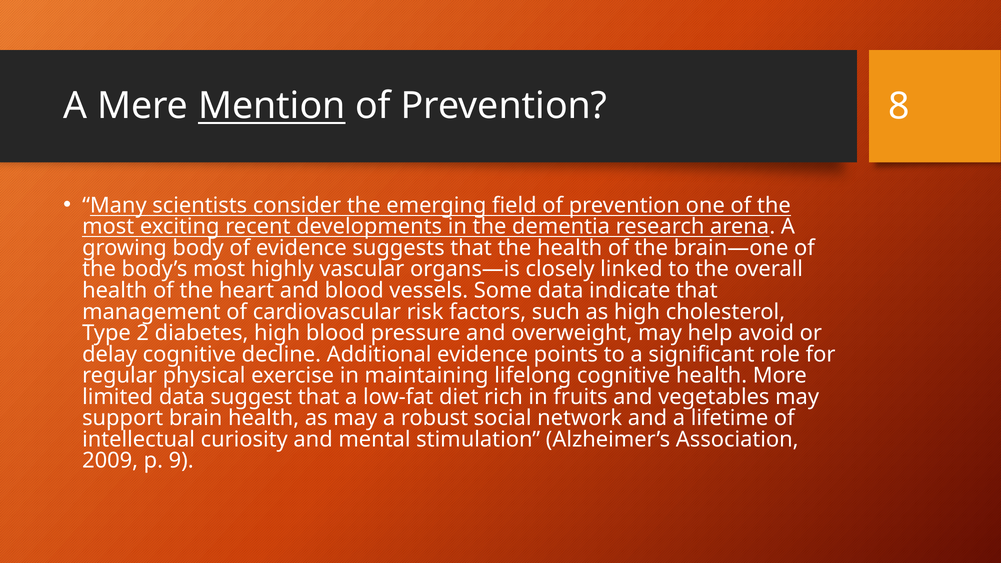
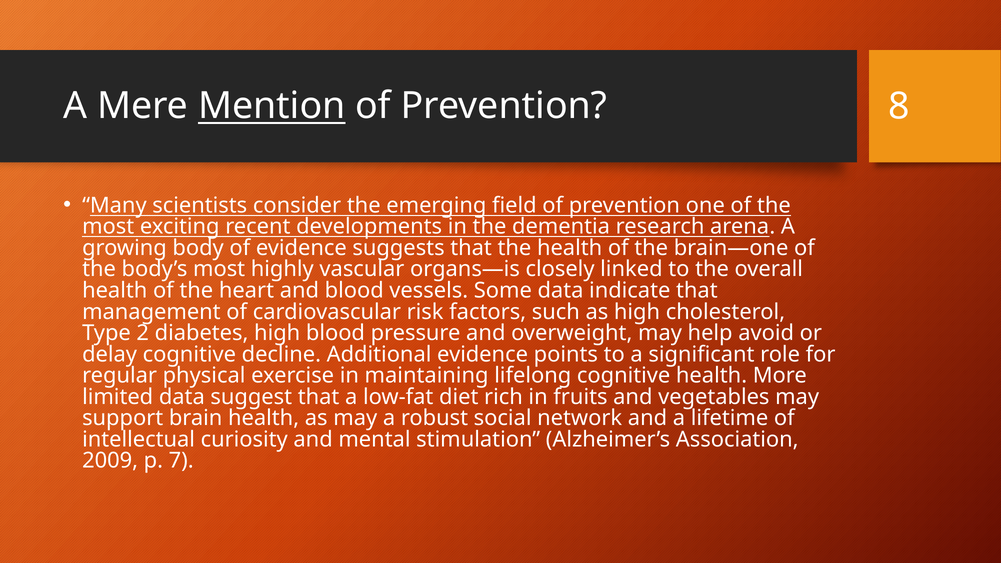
9: 9 -> 7 (181, 461)
